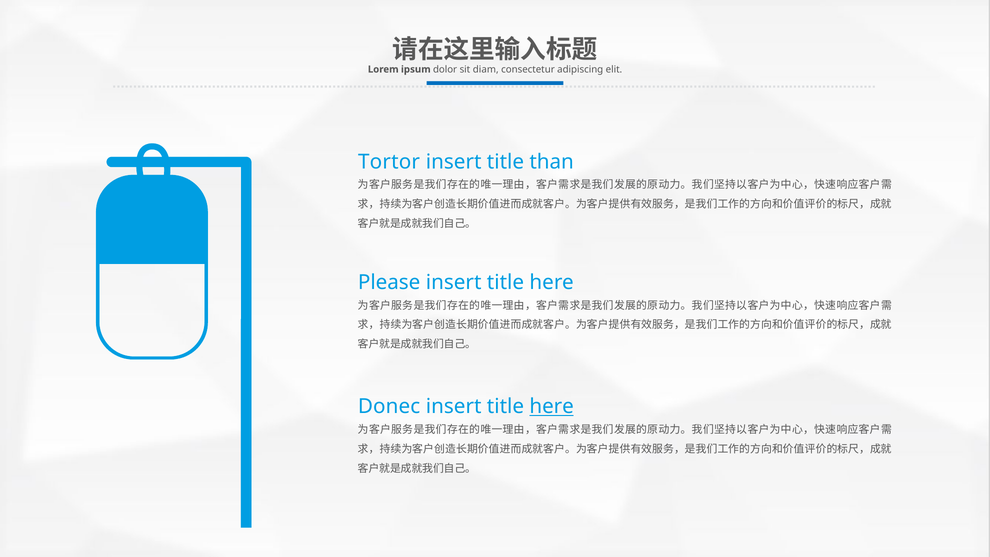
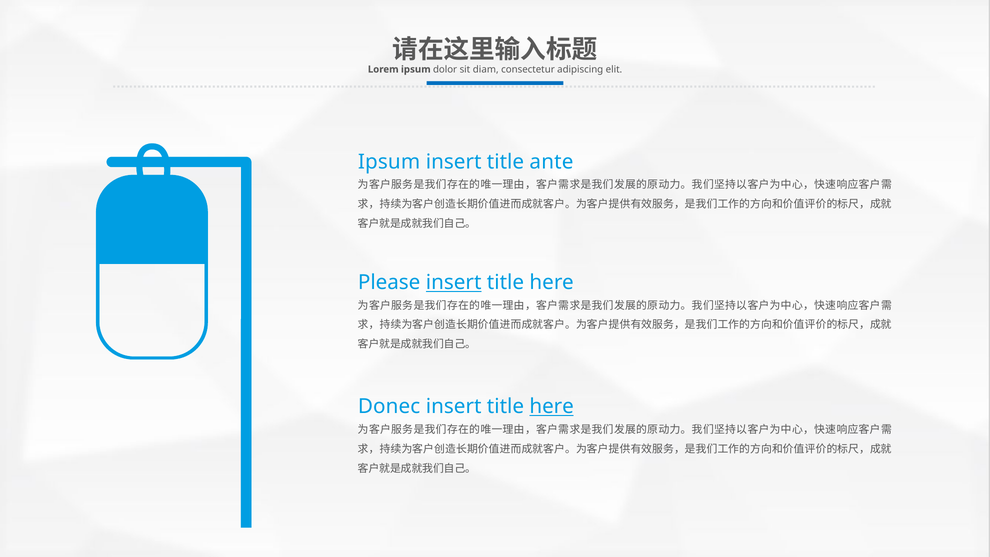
Tortor: Tortor -> Ipsum (389, 162)
than: than -> ante (551, 162)
insert underline: none -> present (454, 283)
